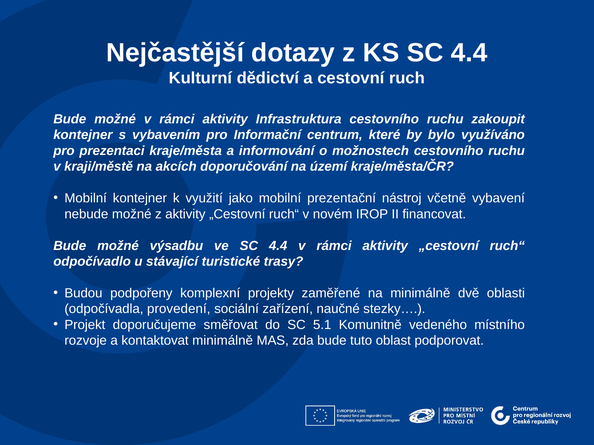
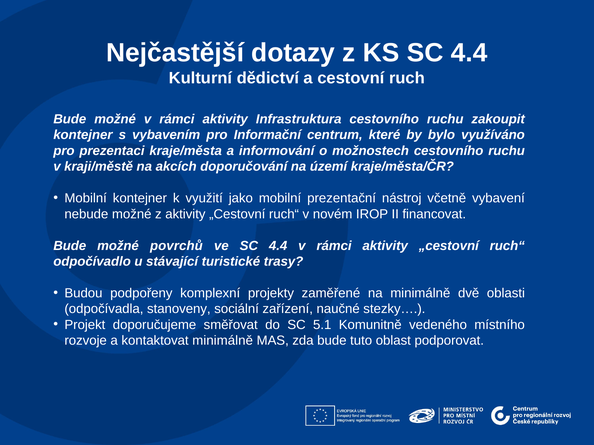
výsadbu: výsadbu -> povrchů (176, 246)
provedení: provedení -> stanoveny (179, 309)
